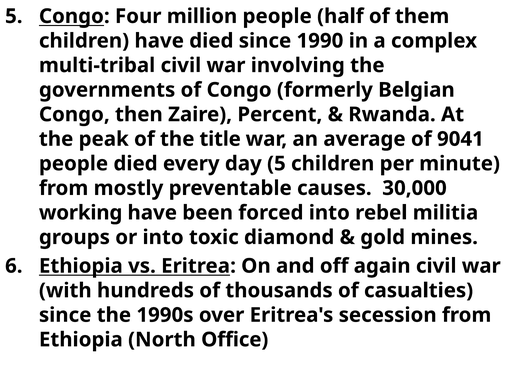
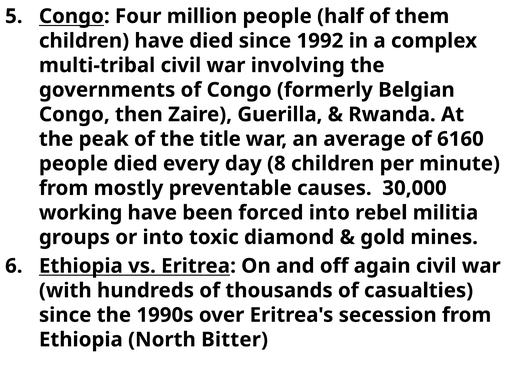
1990: 1990 -> 1992 (320, 41)
Percent: Percent -> Guerilla (280, 114)
9041: 9041 -> 6160 (460, 139)
day 5: 5 -> 8 (276, 164)
Office: Office -> Bitter (235, 340)
